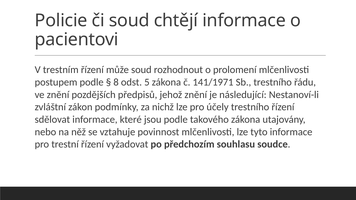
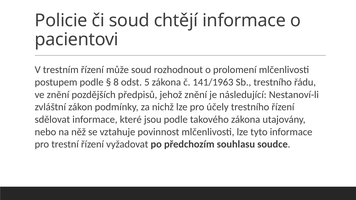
141/1971: 141/1971 -> 141/1963 (213, 82)
